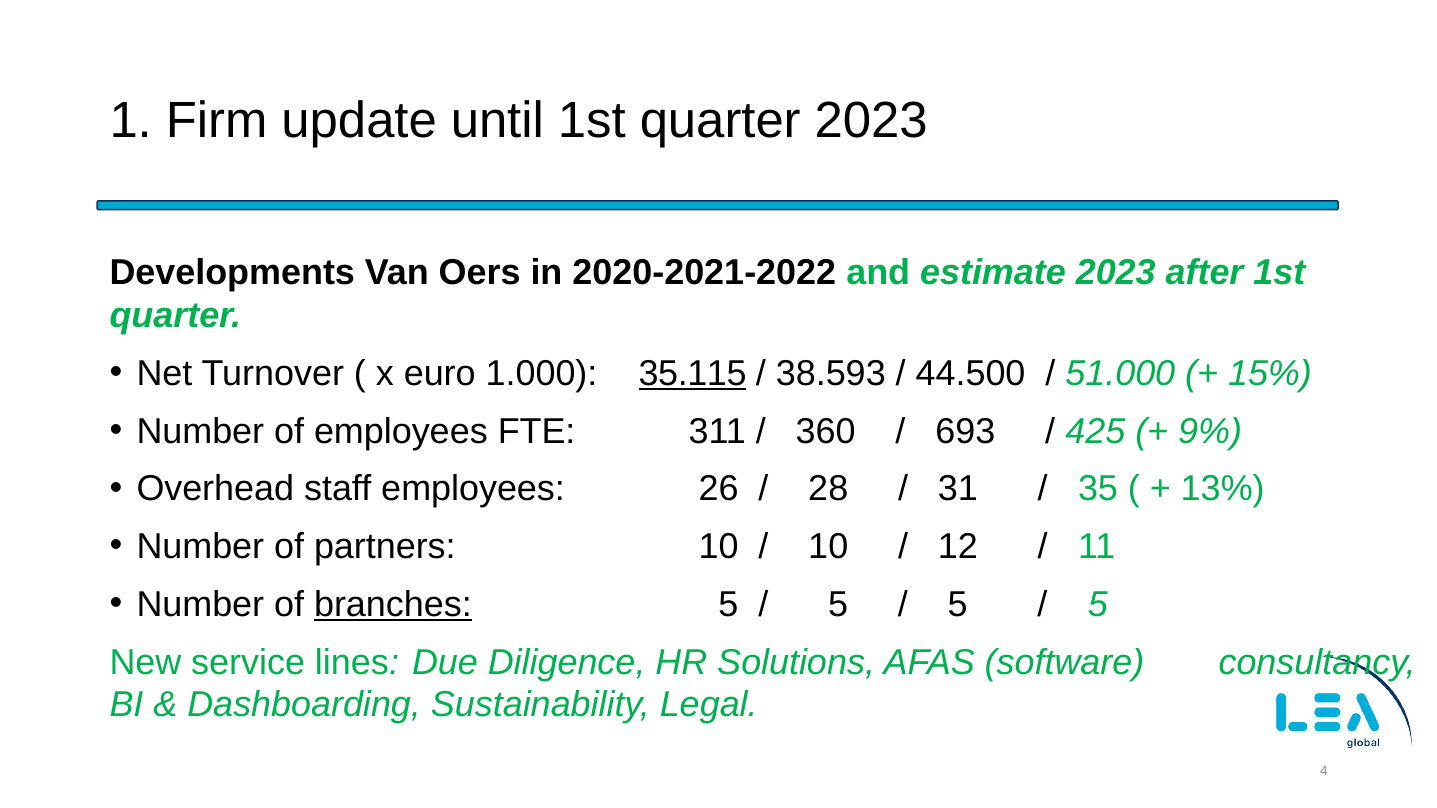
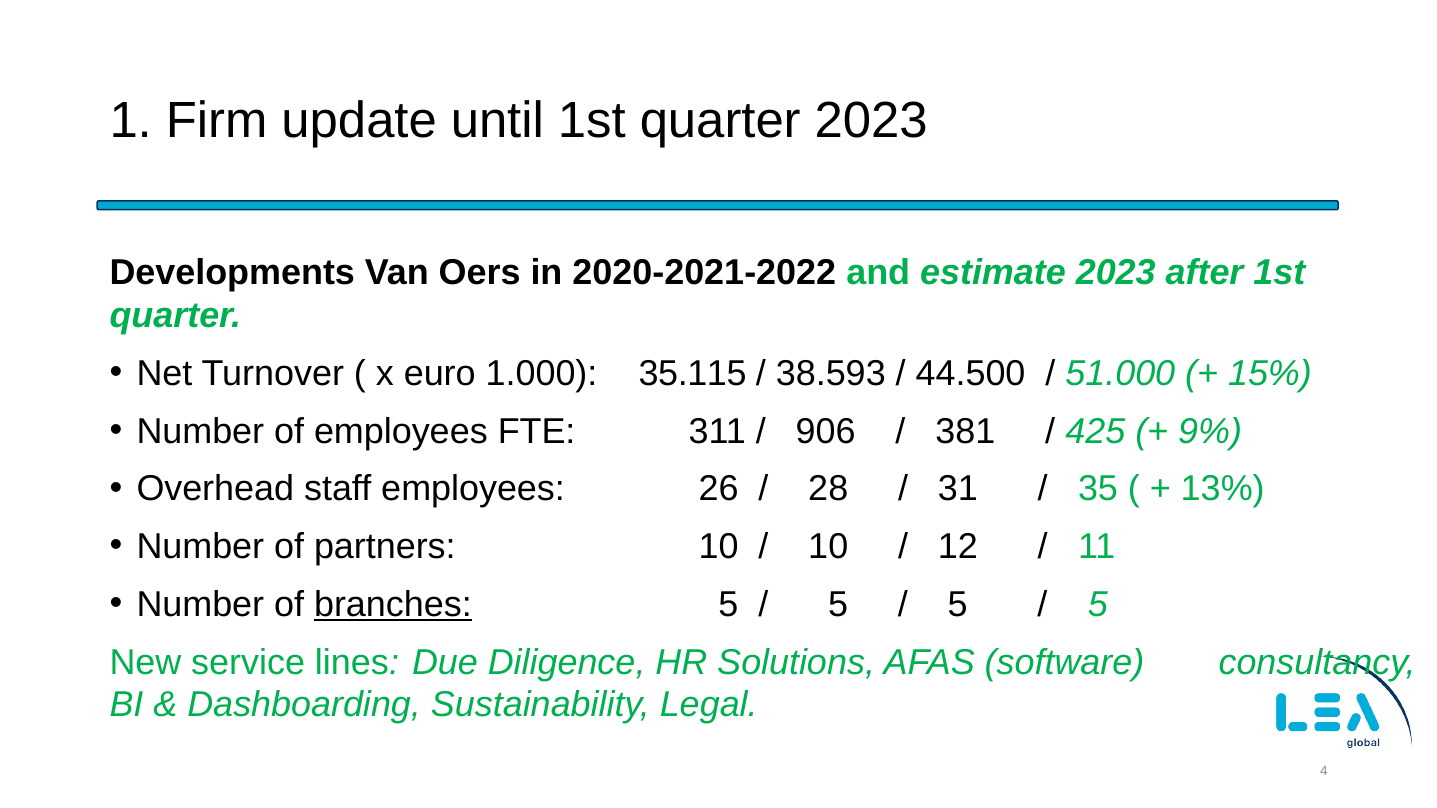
35.115 underline: present -> none (693, 374)
360: 360 -> 906 (826, 431)
693: 693 -> 381 (965, 431)
